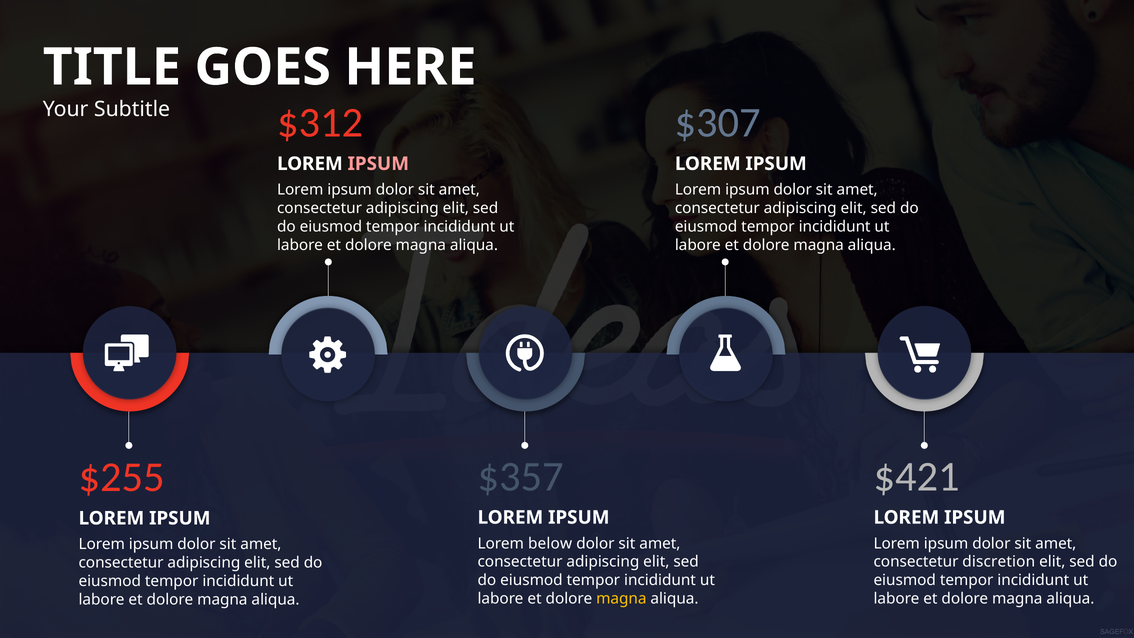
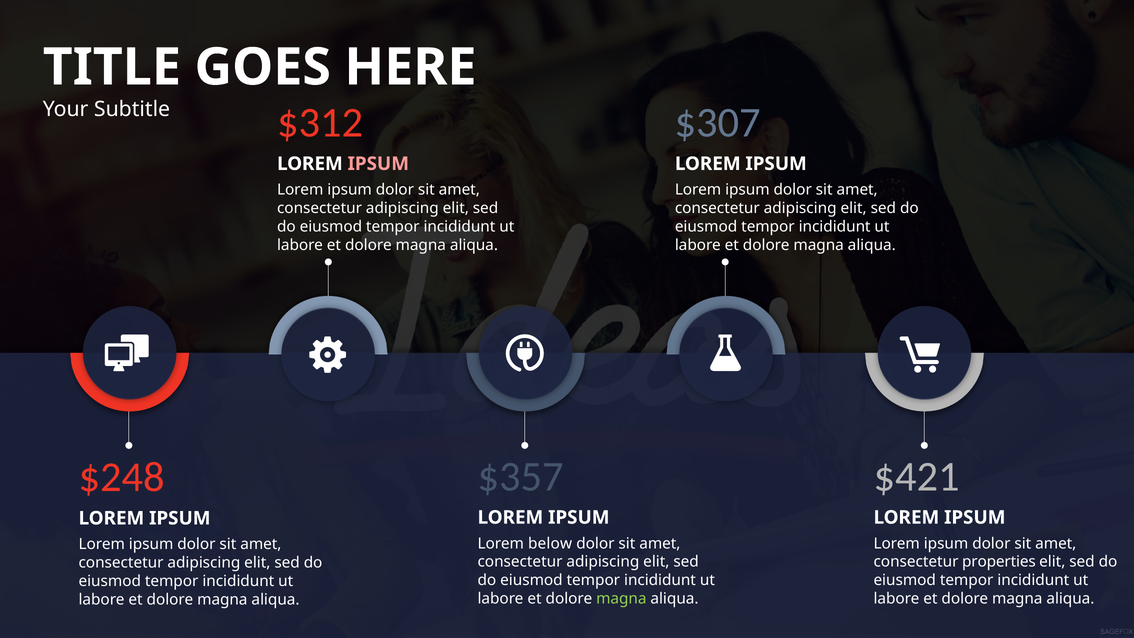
$255: $255 -> $248 (122, 477)
discretion: discretion -> properties (999, 562)
magna colour: yellow -> light green (621, 599)
